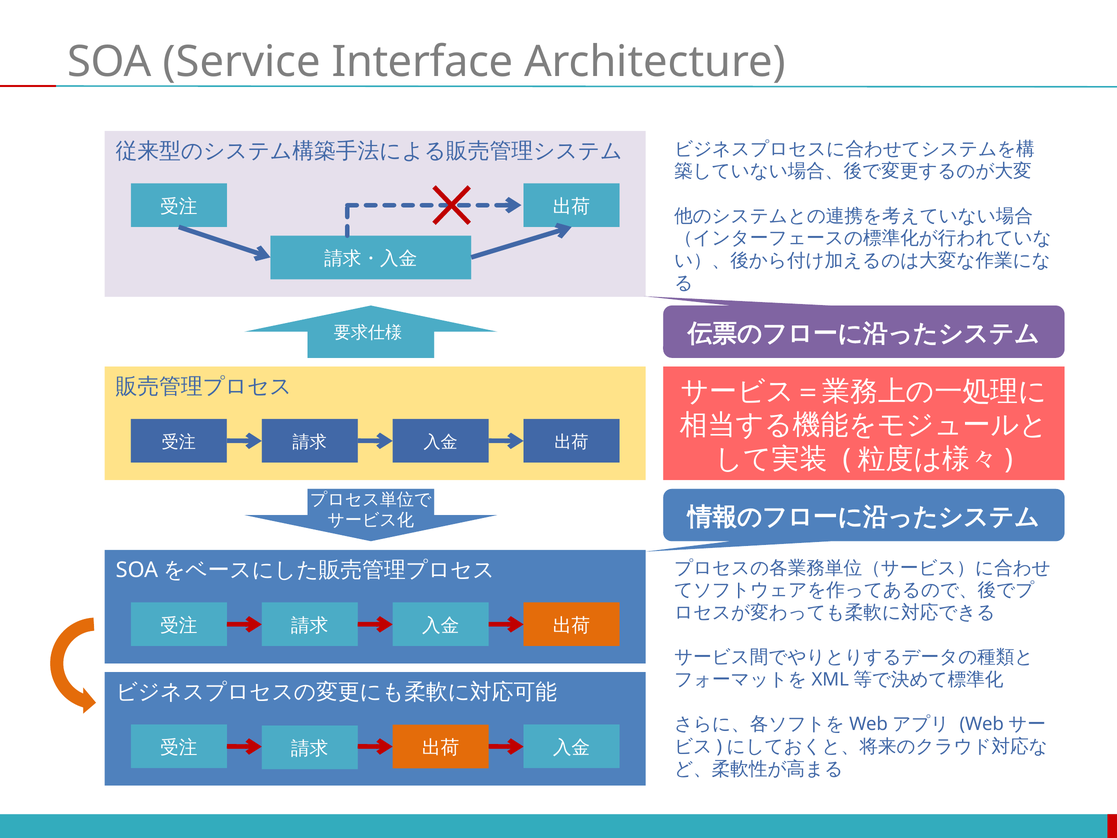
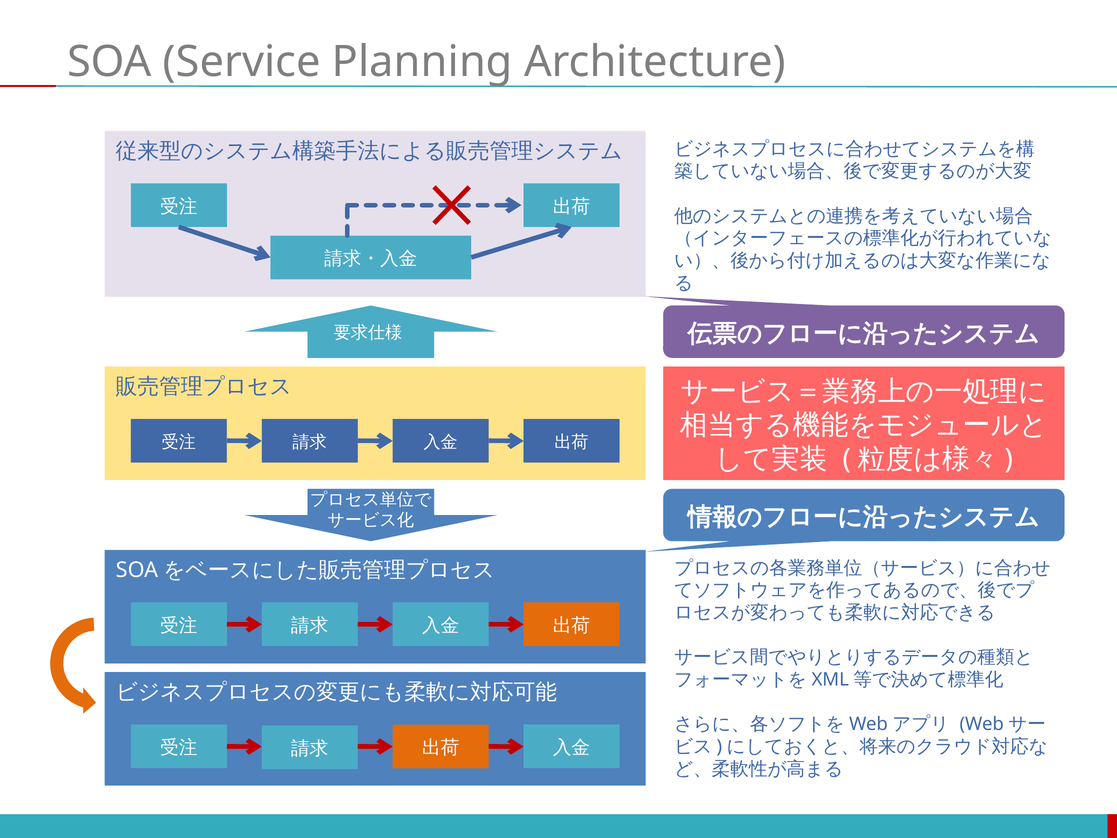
Interface: Interface -> Planning (422, 62)
